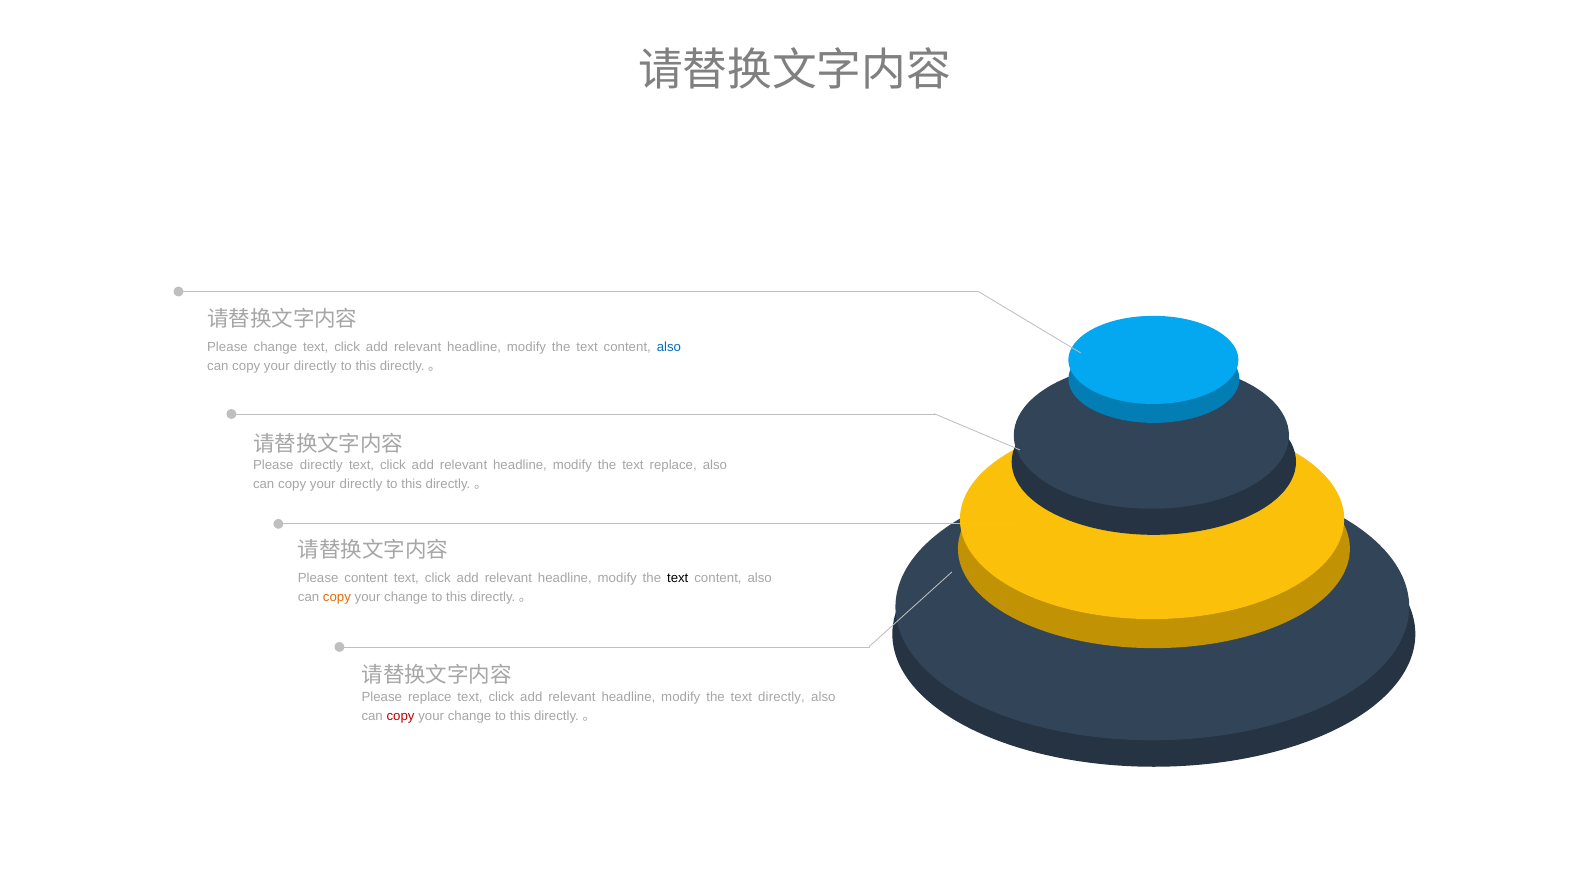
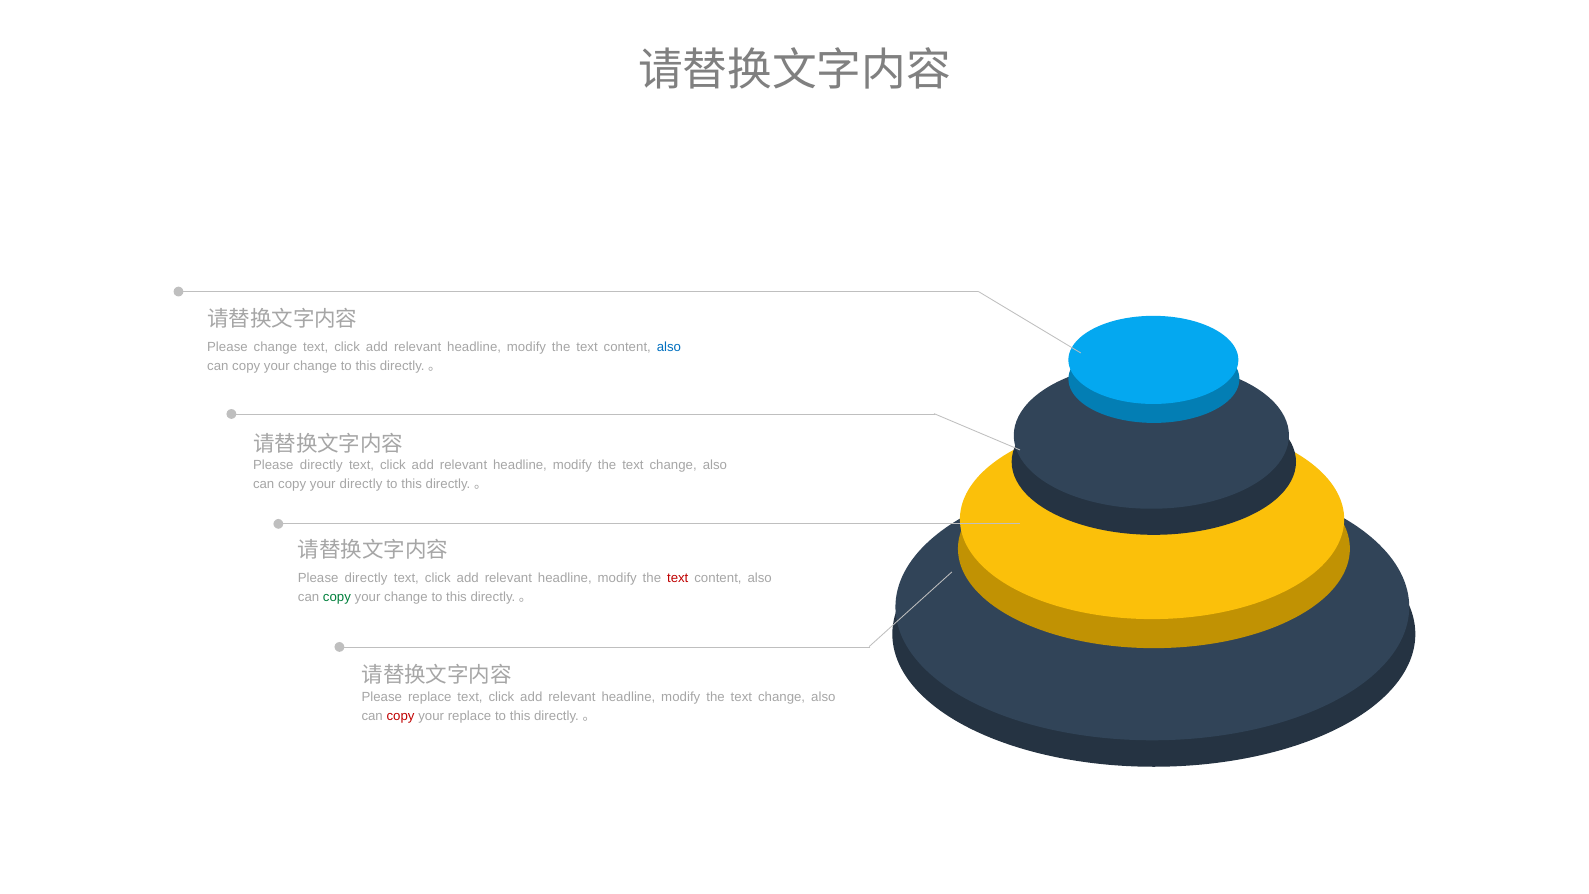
directly: directly -> change (315, 366)
replace: replace -> change (673, 465)
content: content -> directly (366, 578)
text colour: black -> red (678, 578)
copy colour: orange -> green (337, 597)
directly: directly -> change (782, 697)
change: change -> replace (470, 716)
